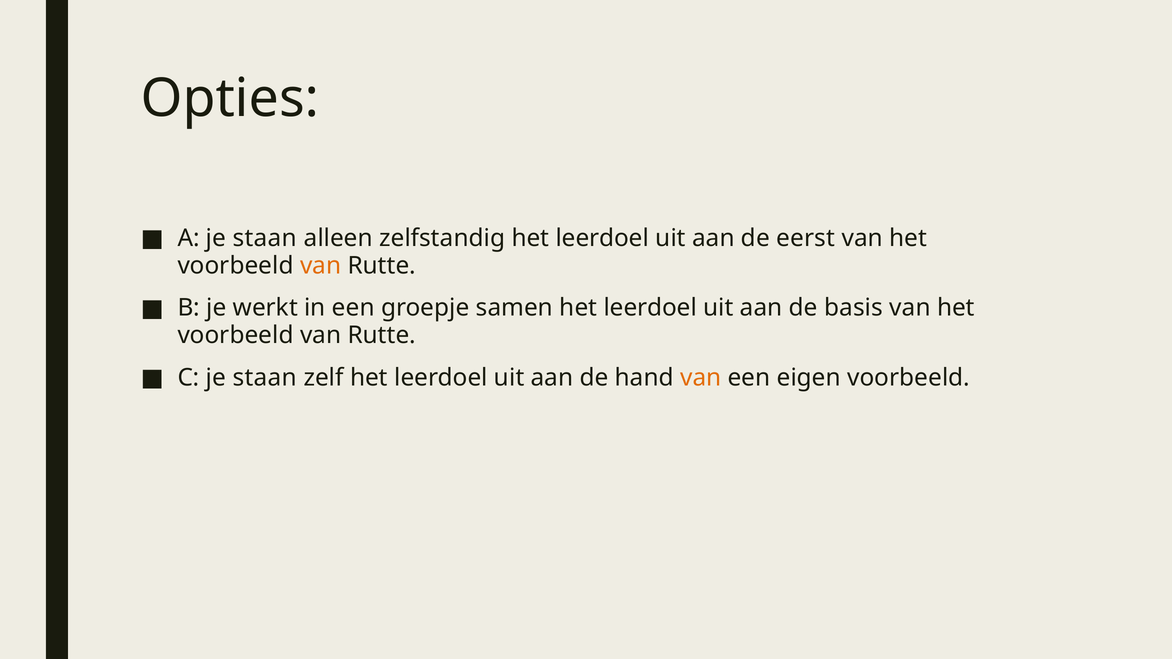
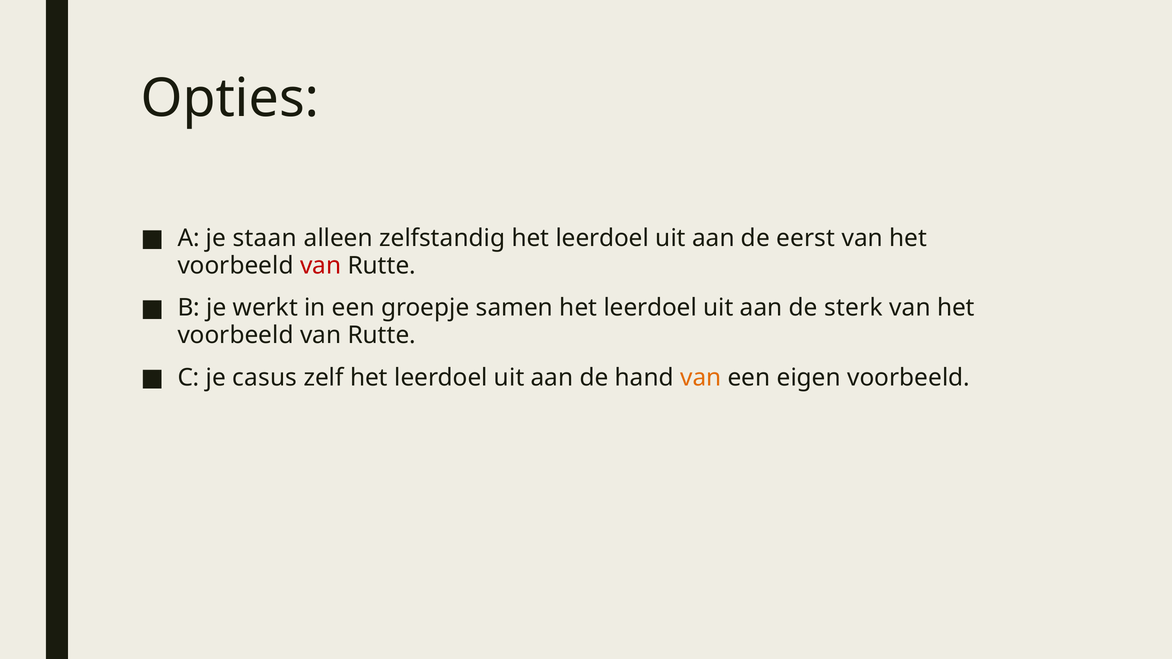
van colour: orange -> red (321, 266)
basis: basis -> sterk (853, 308)
C je staan: staan -> casus (265, 378)
